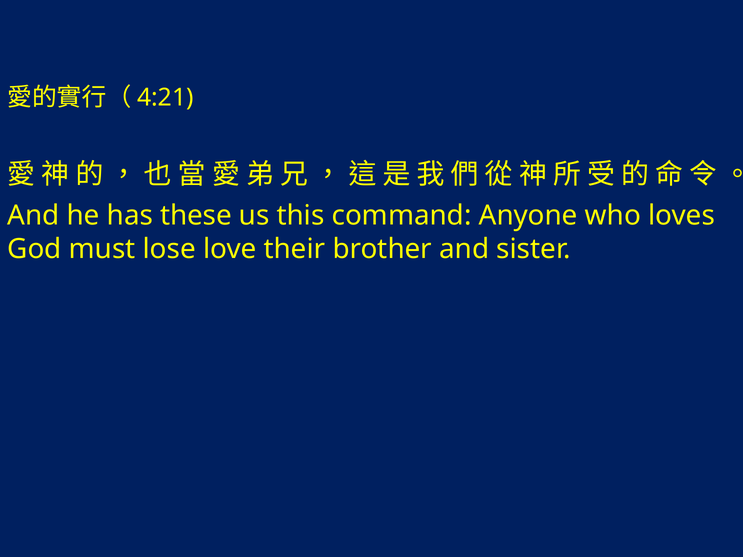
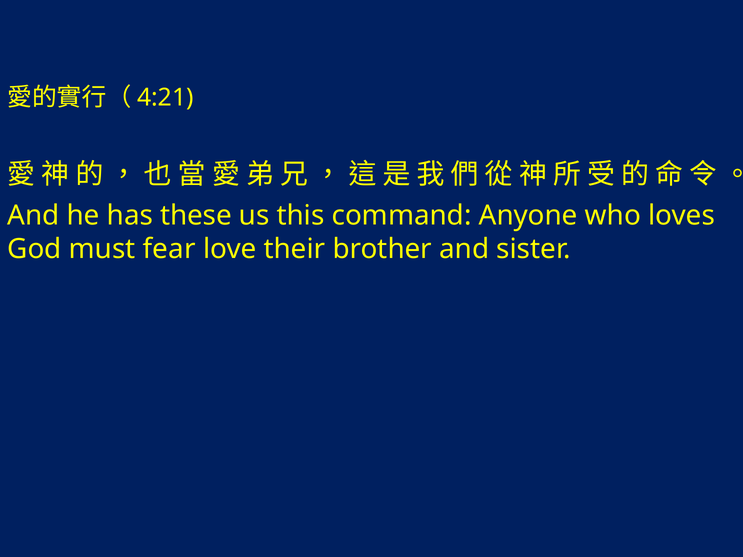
lose: lose -> fear (169, 249)
